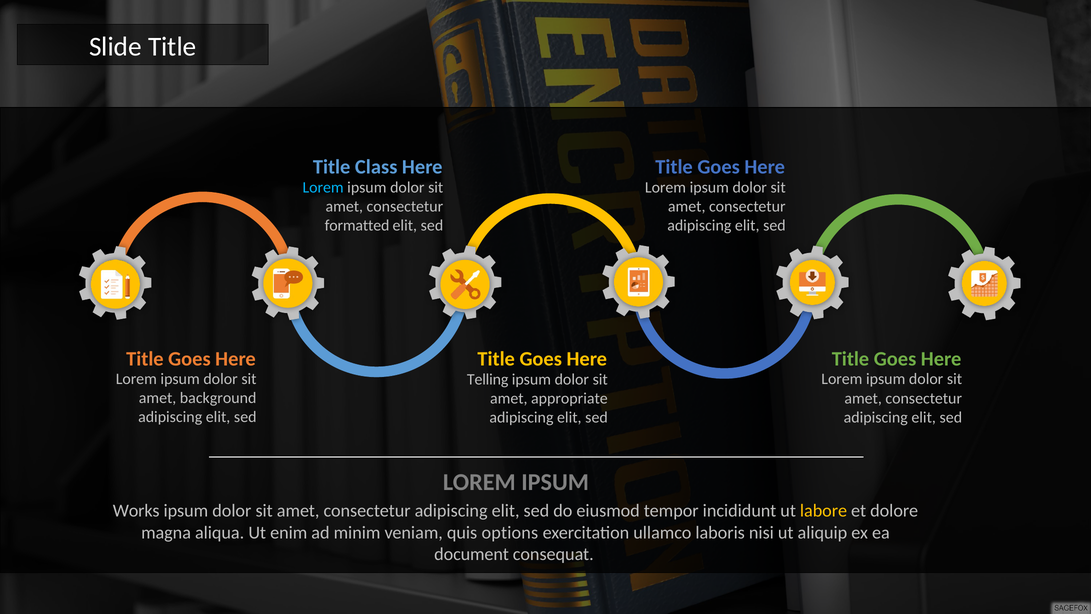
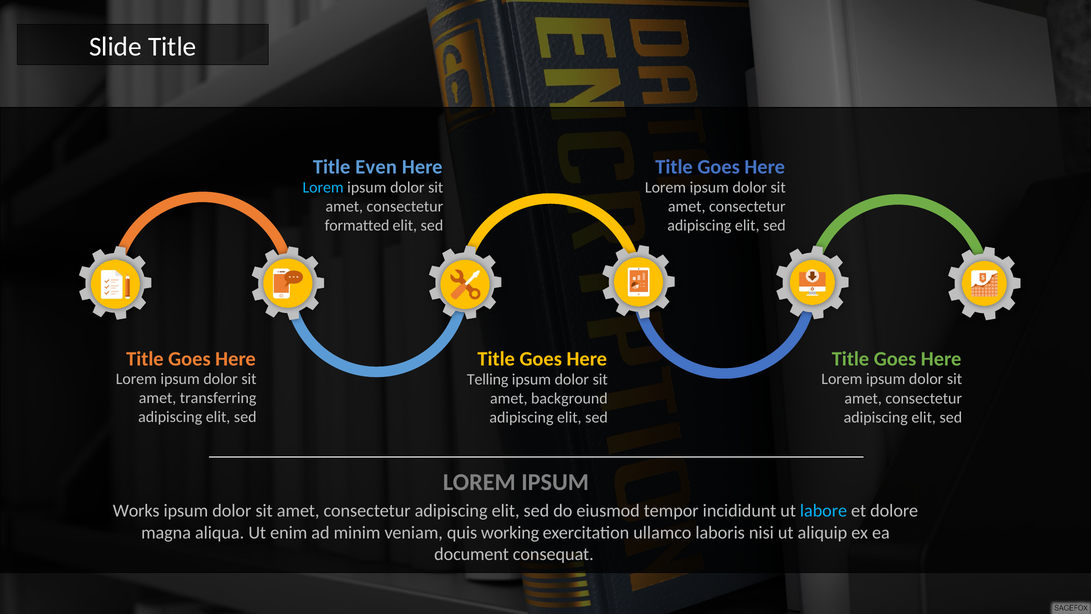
Class: Class -> Even (376, 167)
background: background -> transferring (218, 398)
appropriate: appropriate -> background (569, 398)
labore colour: yellow -> light blue (824, 510)
options: options -> working (510, 532)
